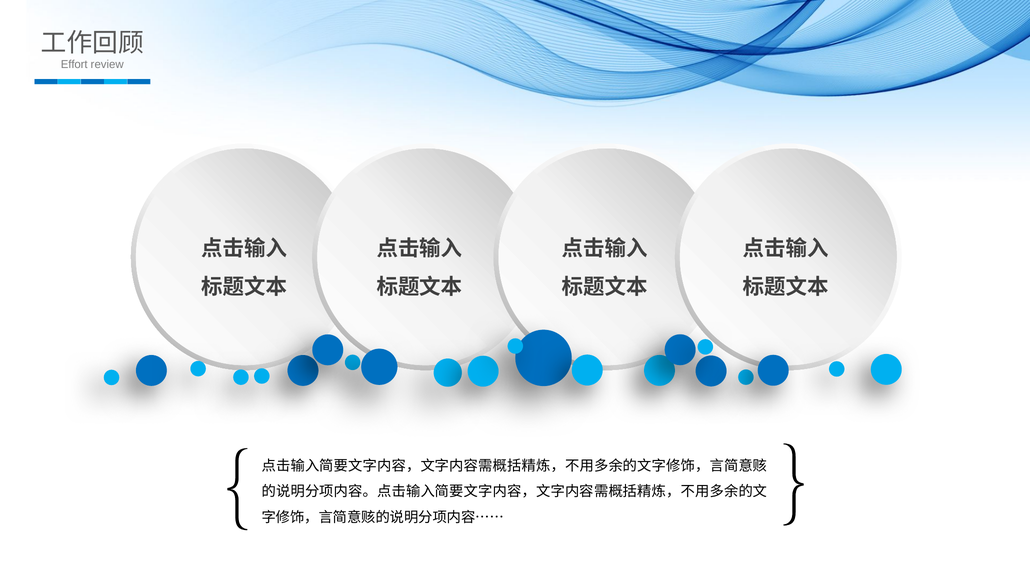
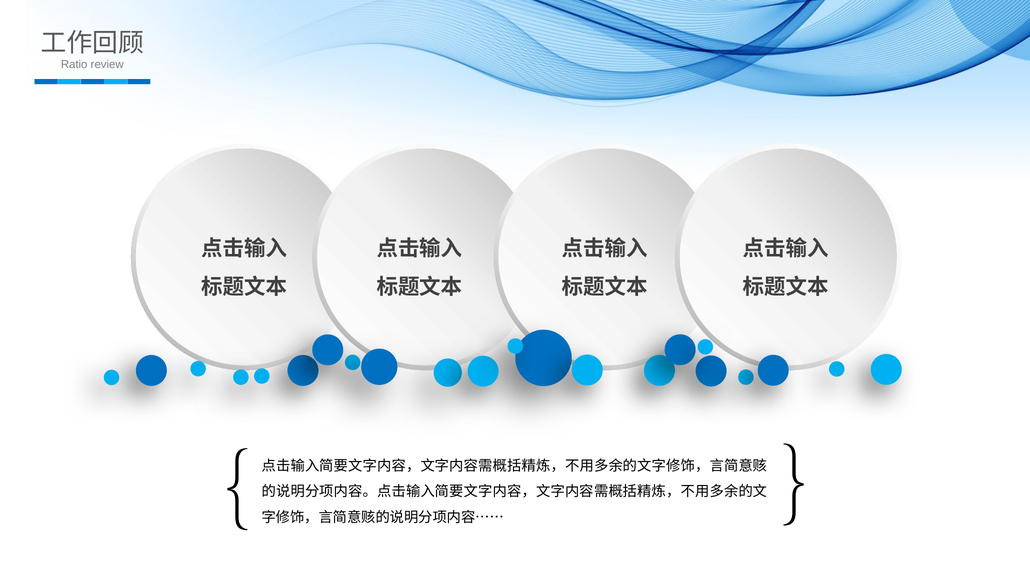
Effort: Effort -> Ratio (74, 65)
